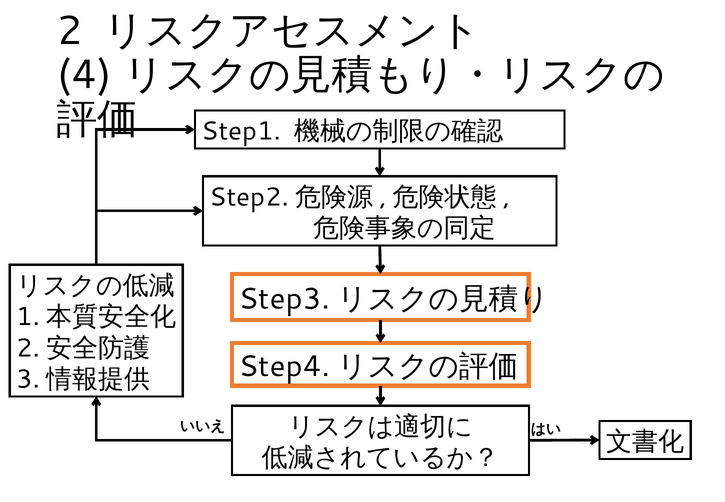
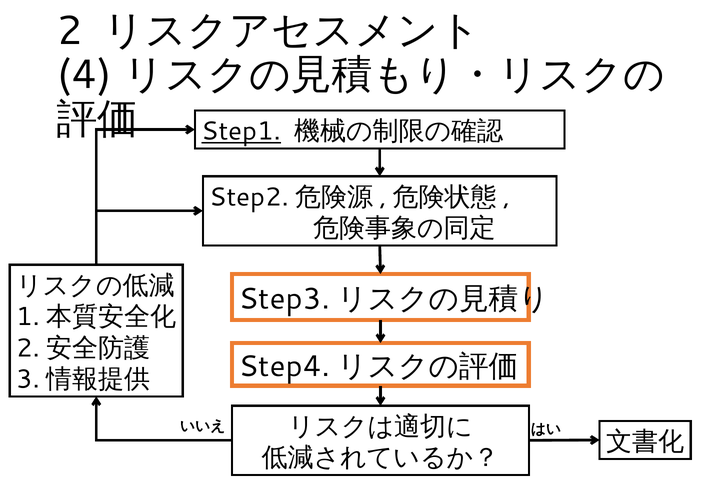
Step1 underline: none -> present (241, 131)
